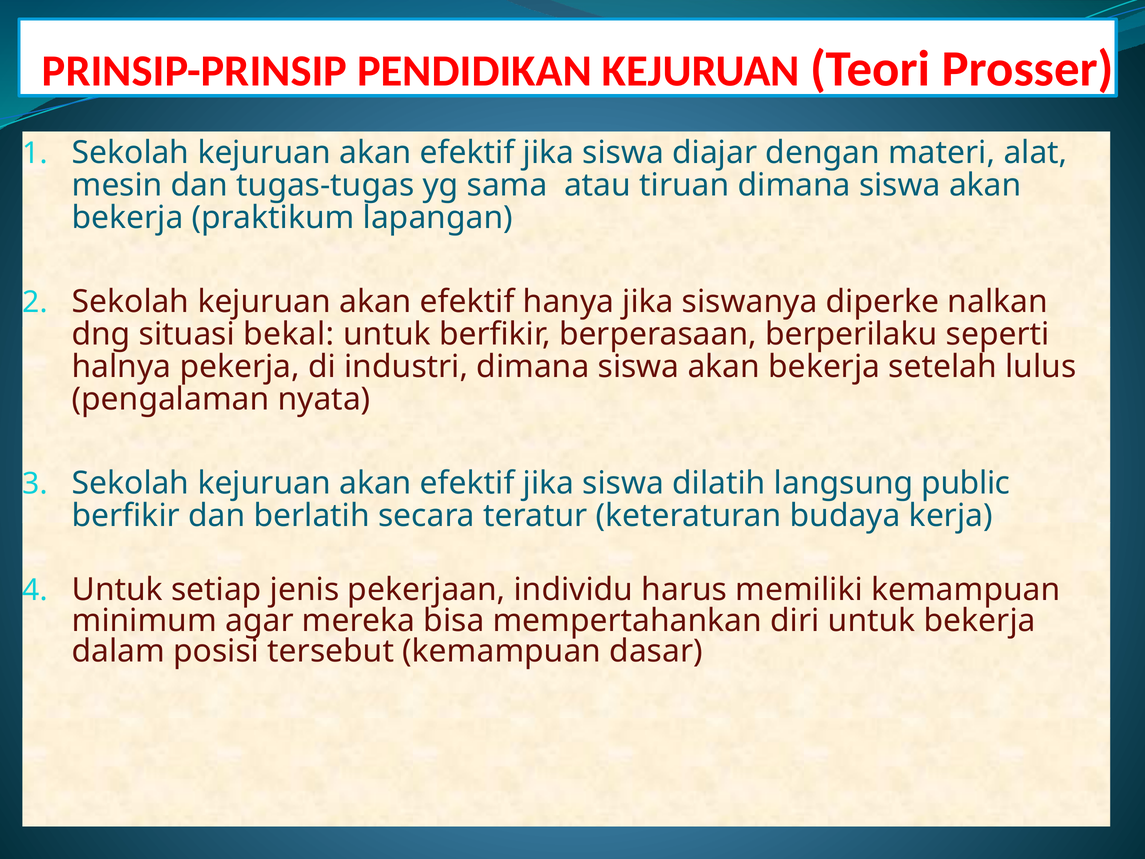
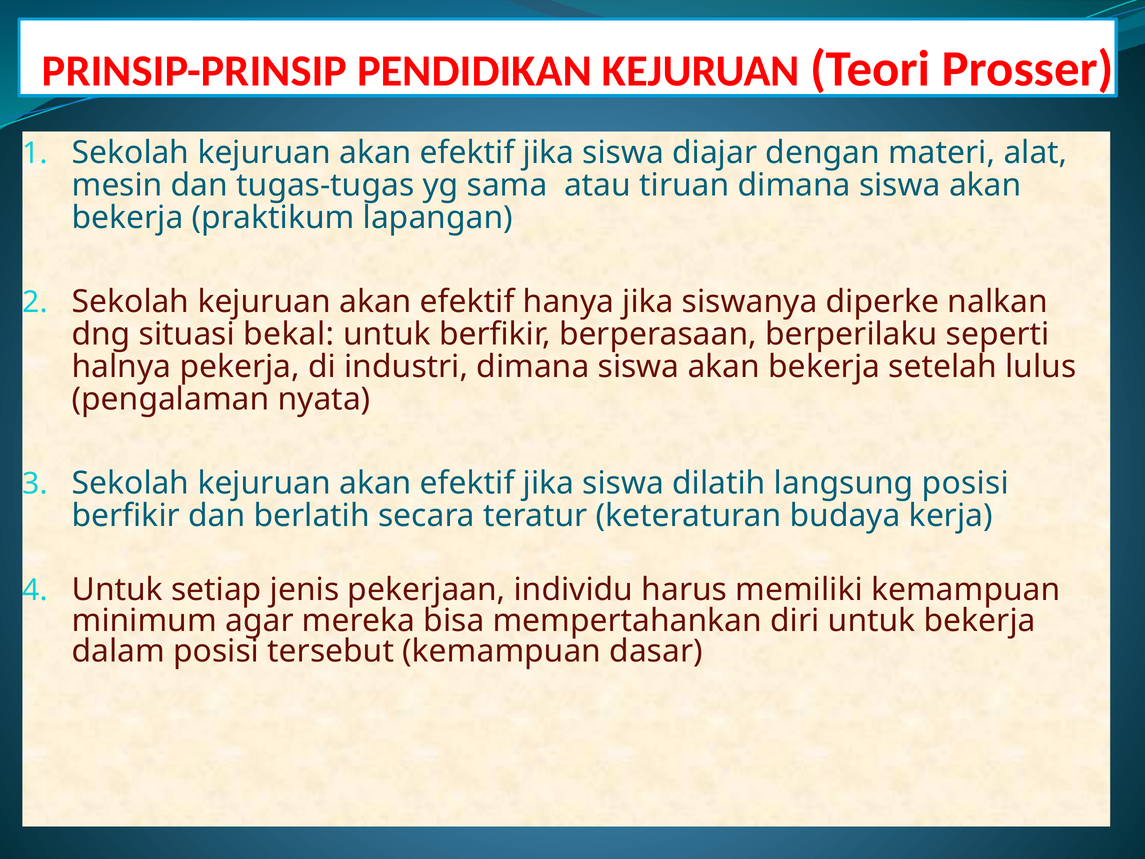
langsung public: public -> posisi (965, 483)
